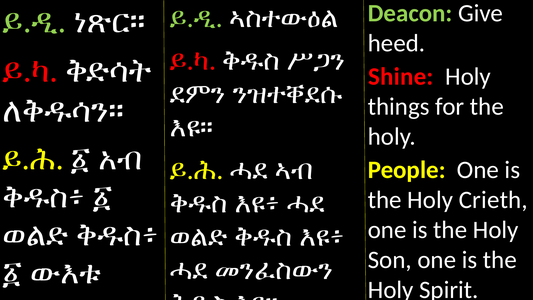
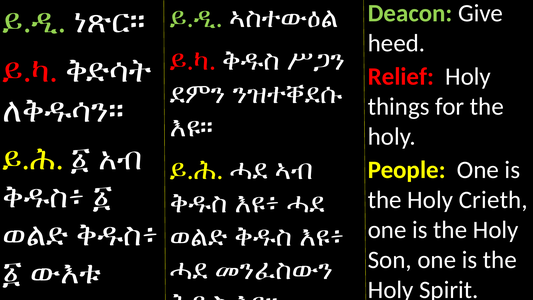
Shine: Shine -> Relief (401, 77)
